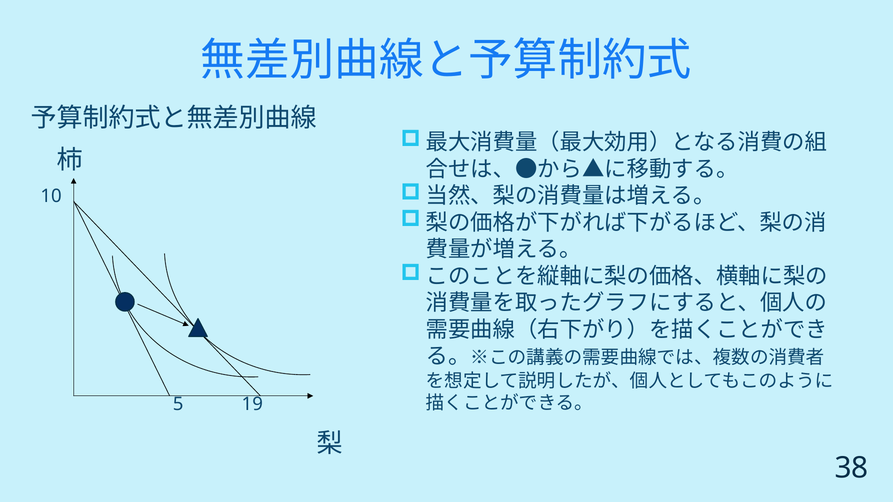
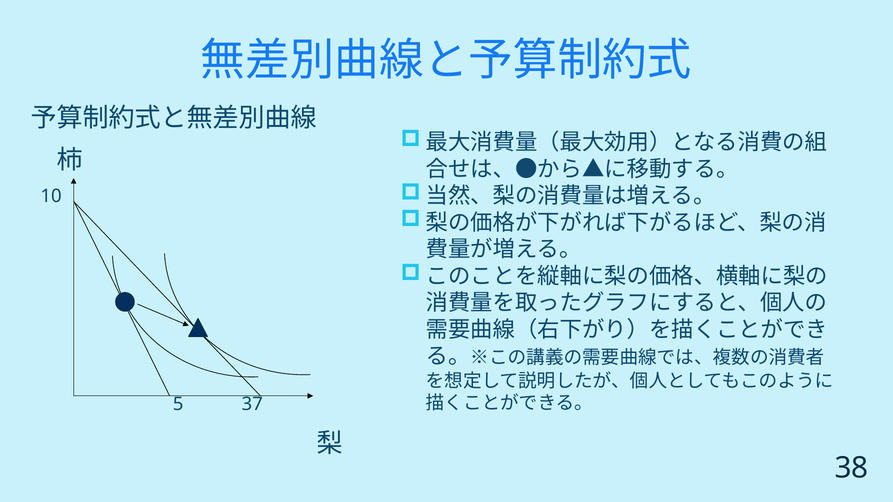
19: 19 -> 37 (252, 405)
